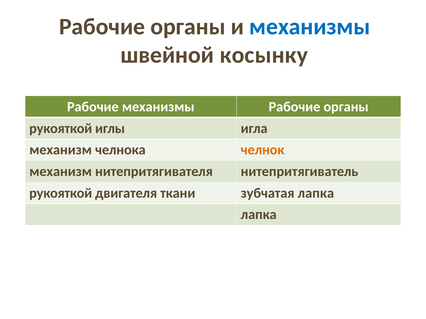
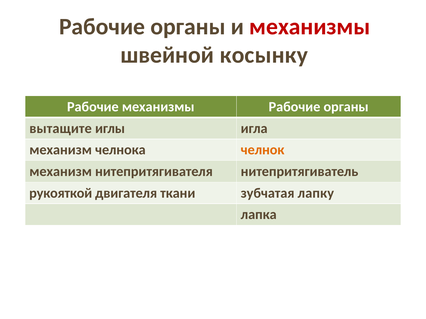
механизмы colour: blue -> red (310, 27)
рукояткой: рукояткой -> вытащите (61, 129)
зубчатая лапка: лапка -> лапку (316, 193)
